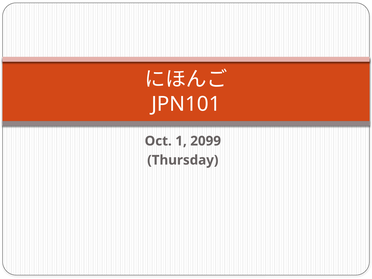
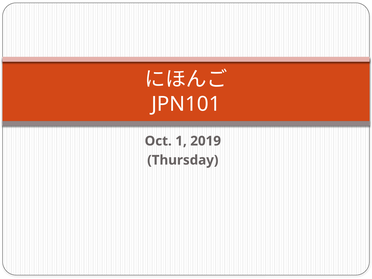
2099: 2099 -> 2019 (206, 141)
